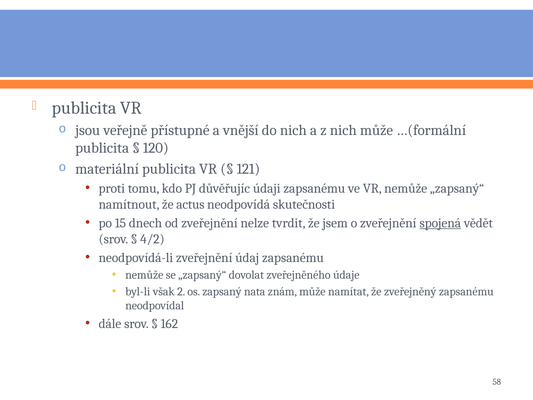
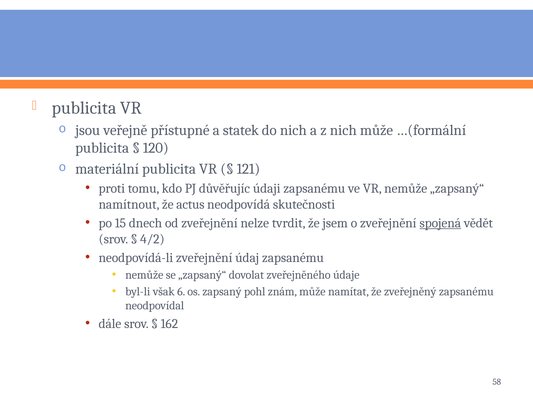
vnější: vnější -> statek (241, 130)
2: 2 -> 6 (181, 291)
nata: nata -> pohl (255, 291)
